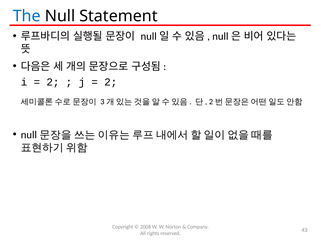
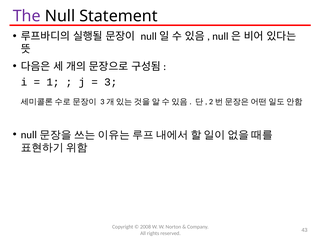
The colour: blue -> purple (27, 16)
2: 2 -> 1 (53, 82)
2: 2 -> 3 (111, 82)
